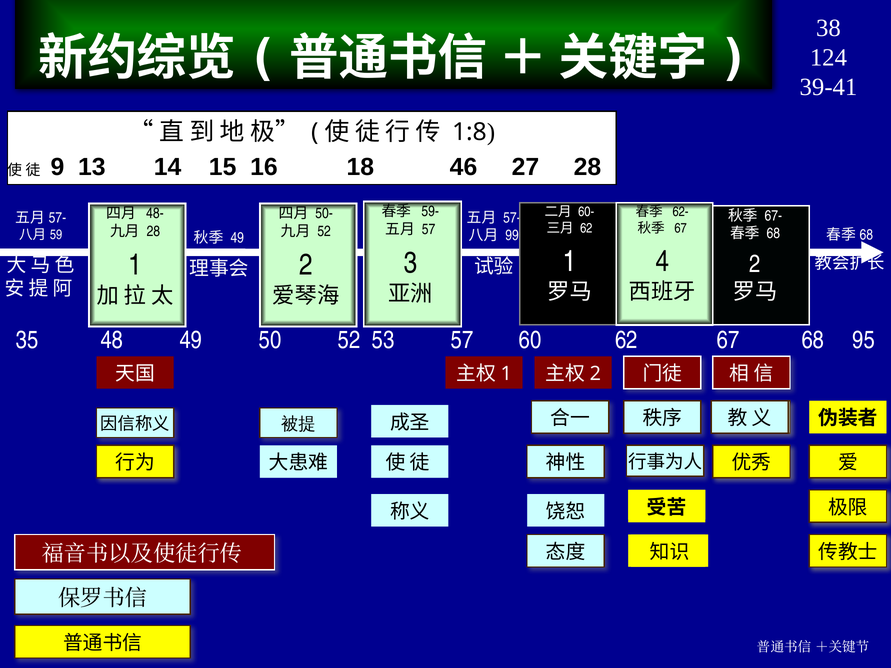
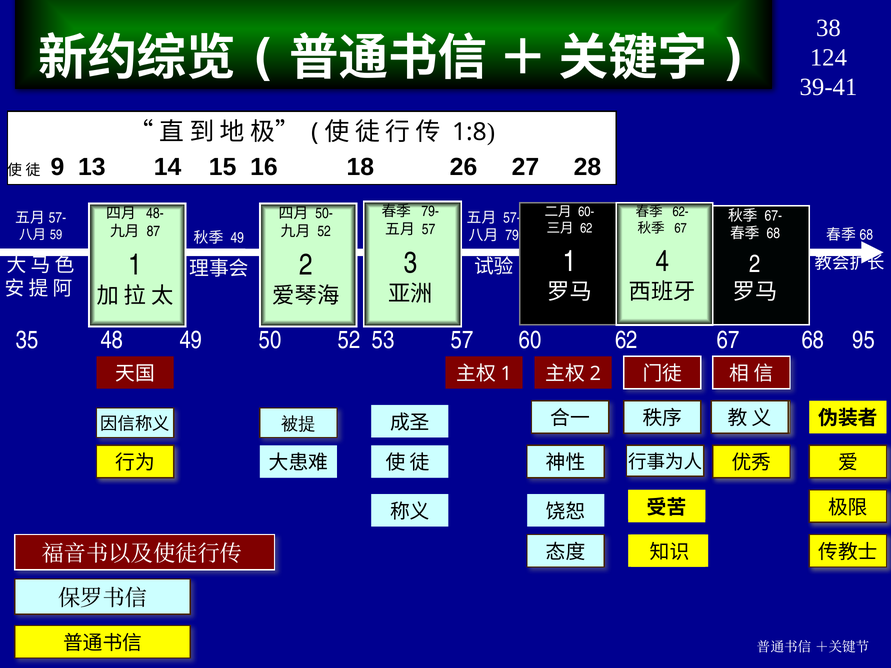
46: 46 -> 26 (464, 167)
59-: 59- -> 79- (430, 212)
28: 28 -> 87 (153, 231)
99: 99 -> 79 (512, 236)
